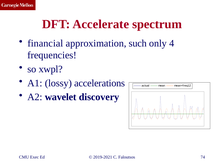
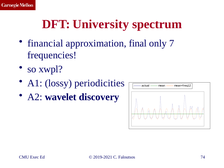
Accelerate: Accelerate -> University (101, 24)
such: such -> final (138, 43)
4: 4 -> 7 (172, 43)
accelerations: accelerations -> periodicities (100, 83)
